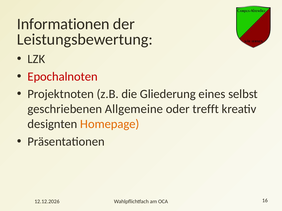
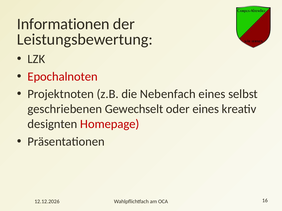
Gliederung: Gliederung -> Nebenfach (168, 94)
Allgemeine: Allgemeine -> Gewechselt (134, 109)
oder trefft: trefft -> eines (206, 109)
Homepage colour: orange -> red (110, 124)
